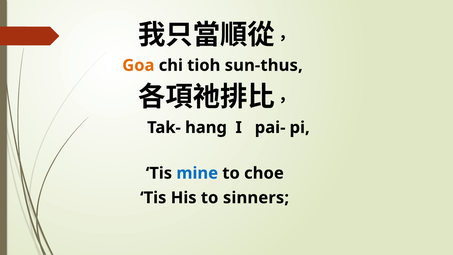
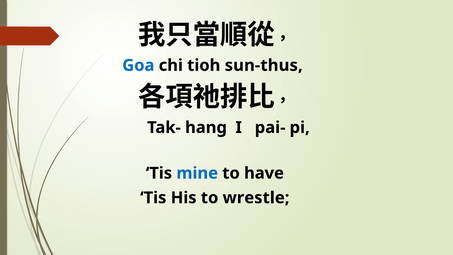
Goa colour: orange -> blue (138, 65)
choe: choe -> have (264, 173)
sinners: sinners -> wrestle (256, 198)
